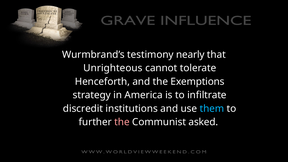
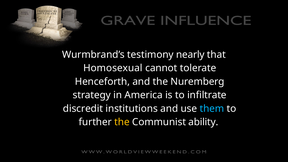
Unrighteous: Unrighteous -> Homosexual (113, 68)
Exemptions: Exemptions -> Nuremberg (198, 82)
the colour: pink -> yellow (122, 122)
asked: asked -> ability (203, 122)
